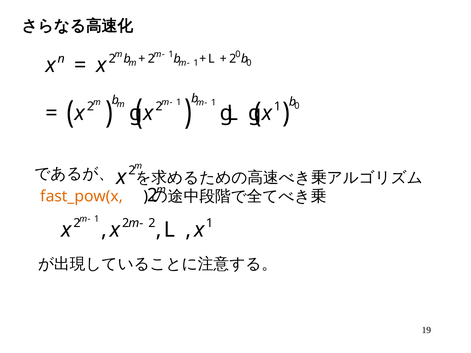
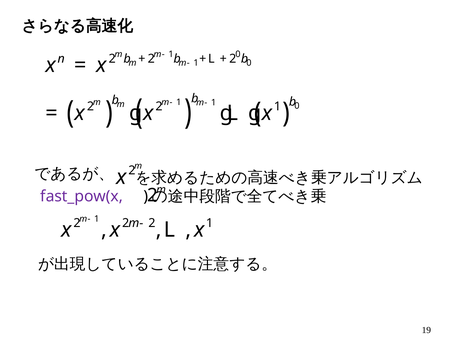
fast_pow(x colour: orange -> purple (82, 197)
